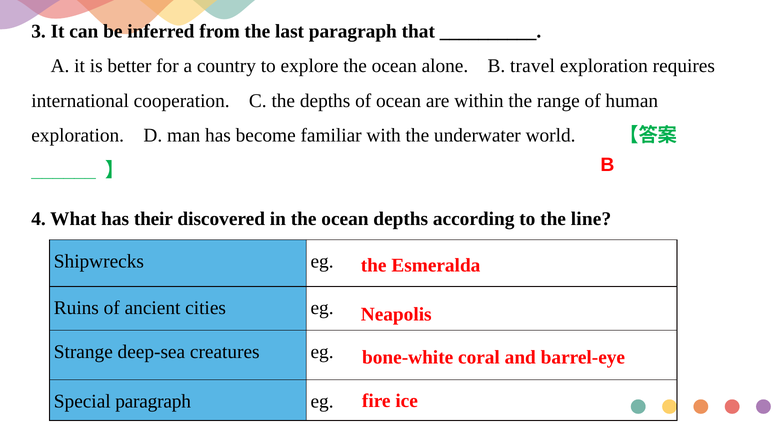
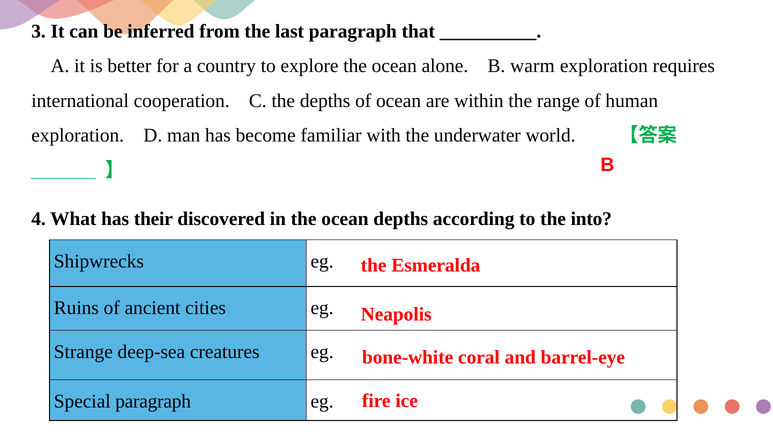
travel: travel -> warm (532, 66)
line: line -> into (591, 219)
